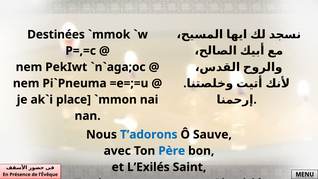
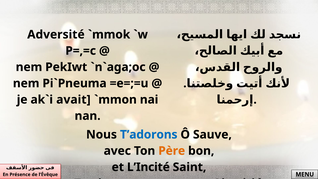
Destinées: Destinées -> Adversité (56, 35)
place: place -> avait (73, 100)
Père colour: blue -> orange (172, 151)
L’Exilés: L’Exilés -> L’Incité (148, 167)
